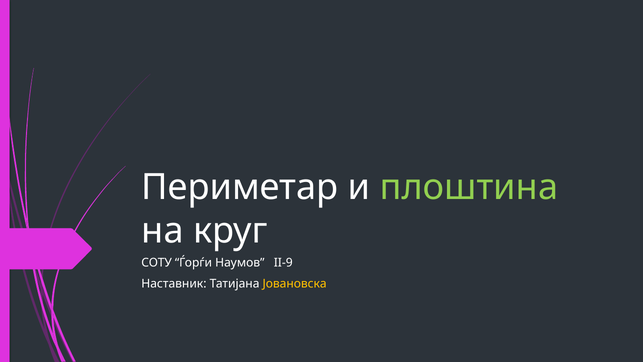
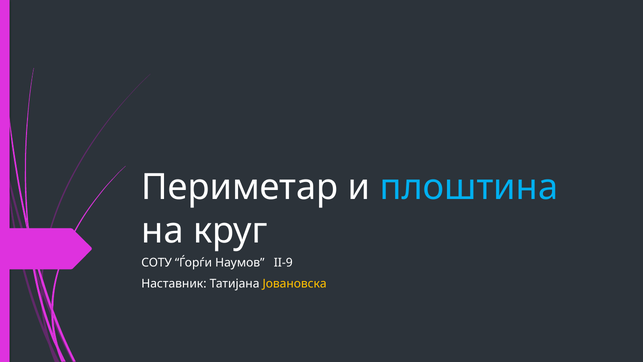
плоштина colour: light green -> light blue (469, 187)
